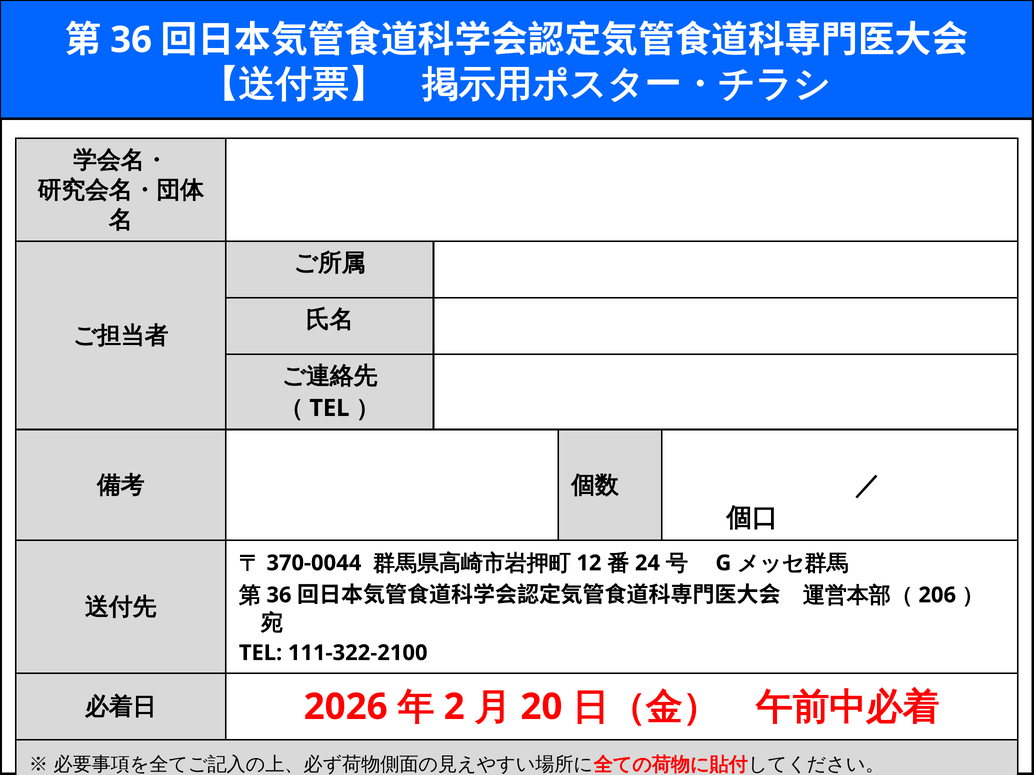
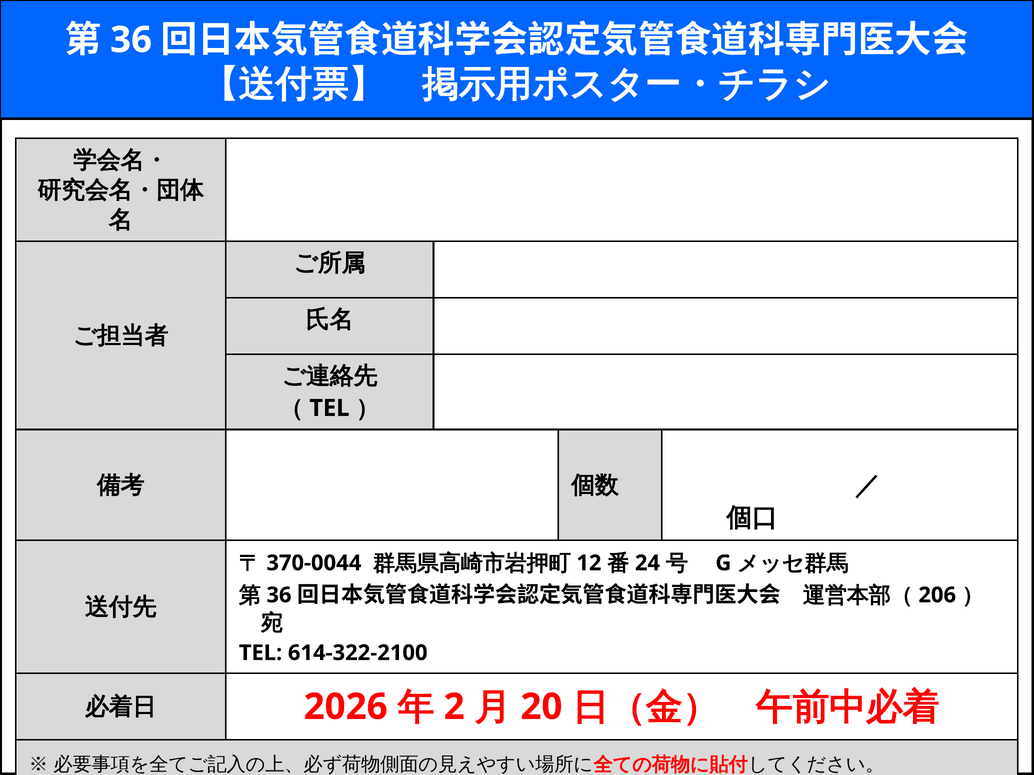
111-322-2100: 111-322-2100 -> 614-322-2100 (358, 653)
